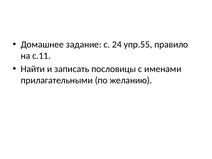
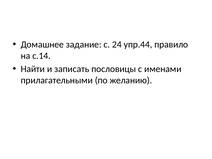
упр.55: упр.55 -> упр.44 (138, 44)
с.11: с.11 -> с.14 (41, 56)
